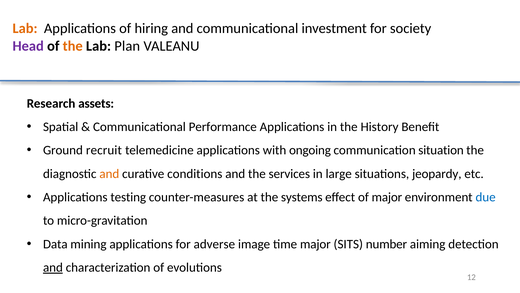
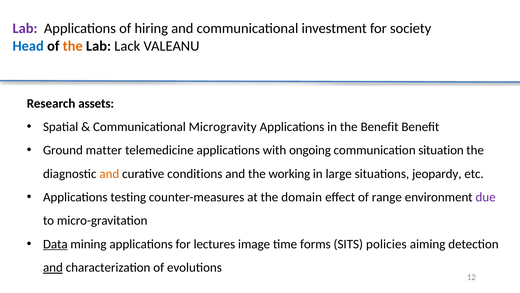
Lab colour: orange -> purple (25, 28)
Head colour: purple -> blue (28, 46)
Plan: Plan -> Lack (127, 46)
Performance: Performance -> Microgravity (223, 127)
the History: History -> Benefit (380, 127)
recruit: recruit -> matter (104, 150)
services: services -> working (289, 174)
systems: systems -> domain (302, 197)
of major: major -> range (387, 197)
due colour: blue -> purple (486, 197)
Data underline: none -> present (55, 244)
adverse: adverse -> lectures (214, 244)
time major: major -> forms (315, 244)
number: number -> policies (386, 244)
